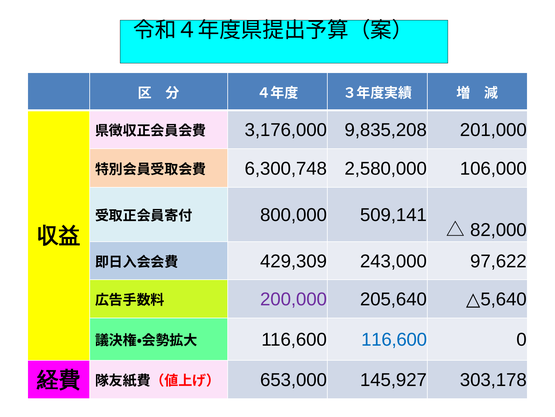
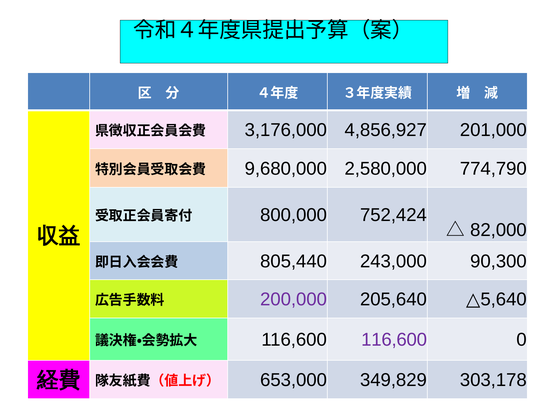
9,835,208: 9,835,208 -> 4,856,927 (386, 130)
6,300,748: 6,300,748 -> 9,680,000 (286, 168)
106,000: 106,000 -> 774,790 (493, 168)
509,141: 509,141 -> 752,424 (393, 215)
429,309: 429,309 -> 805,440 (294, 261)
97,622: 97,622 -> 90,300 (498, 261)
116,600 colour: blue -> purple (394, 339)
145,927: 145,927 -> 349,829 (393, 379)
